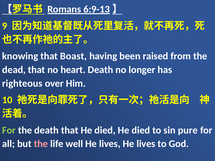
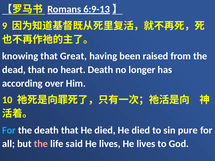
Boast: Boast -> Great (74, 56)
righteous: righteous -> according (22, 83)
For colour: light green -> light blue (9, 130)
well: well -> said (74, 144)
